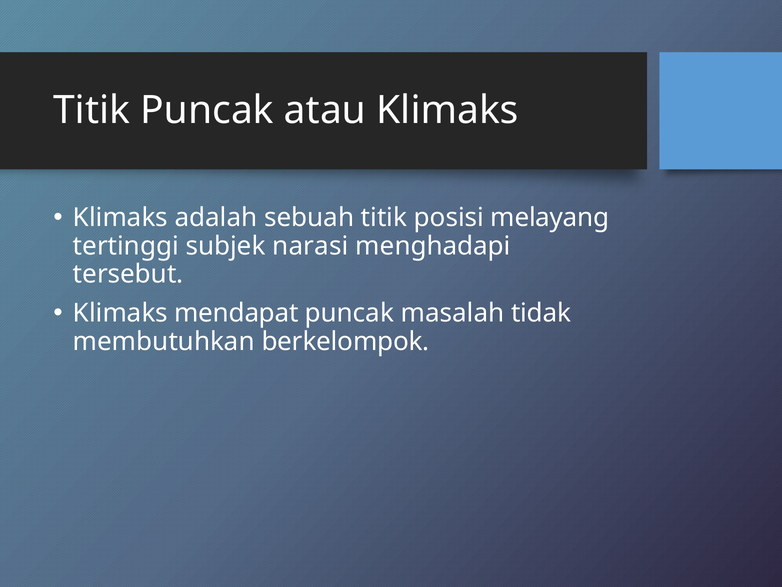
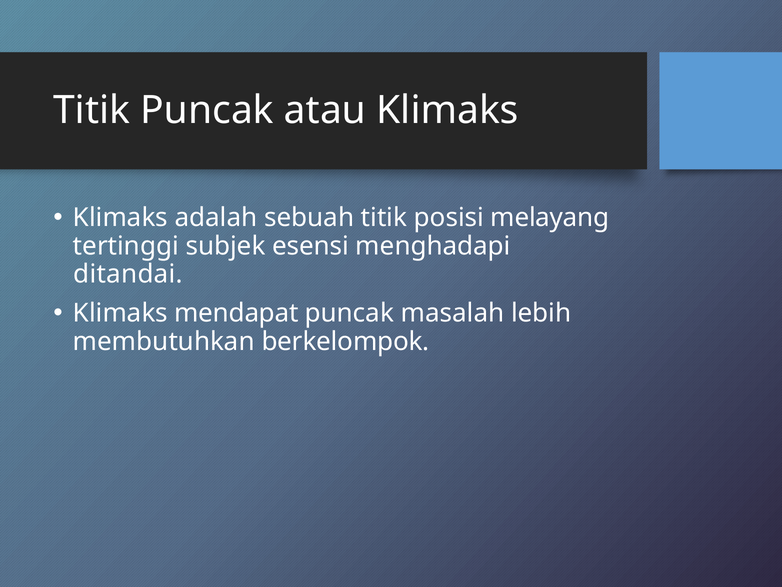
narasi: narasi -> esensi (311, 246)
tersebut: tersebut -> ditandai (128, 274)
tidak: tidak -> lebih (541, 313)
